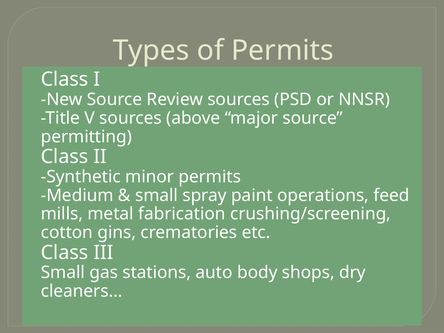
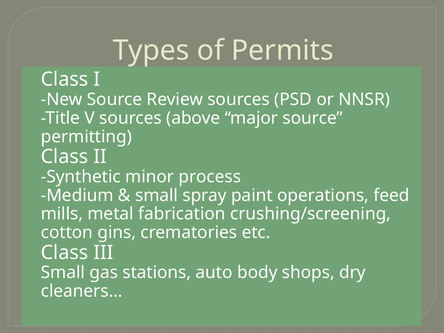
minor permits: permits -> process (210, 177)
